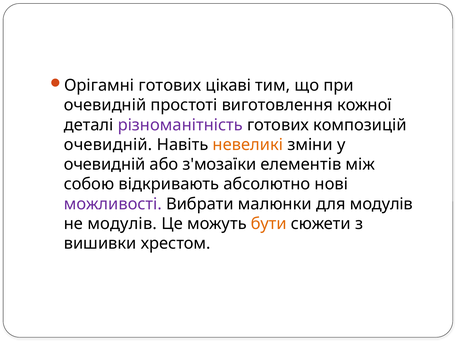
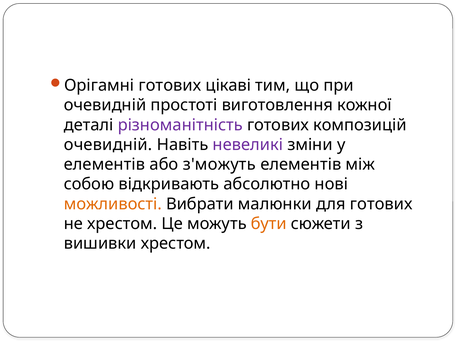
невеликі colour: orange -> purple (248, 145)
очевидній: очевидній -> елементів (104, 164)
з'мозаїки: з'мозаїки -> з'можуть (219, 164)
можливості colour: purple -> orange (113, 204)
для модулів: модулів -> готових (381, 204)
не модулів: модулів -> хрестом (122, 224)
